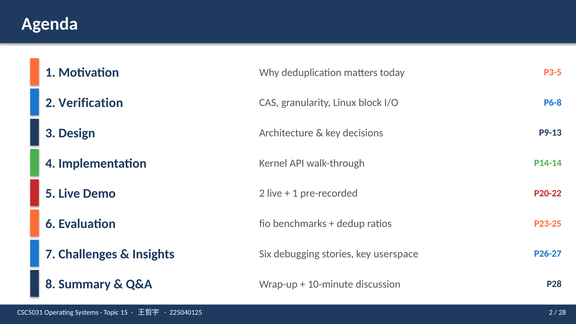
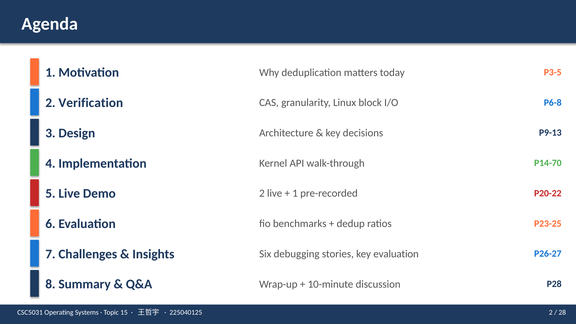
P14-14: P14-14 -> P14-70 (548, 163)
key userspace: userspace -> evaluation (396, 254)
